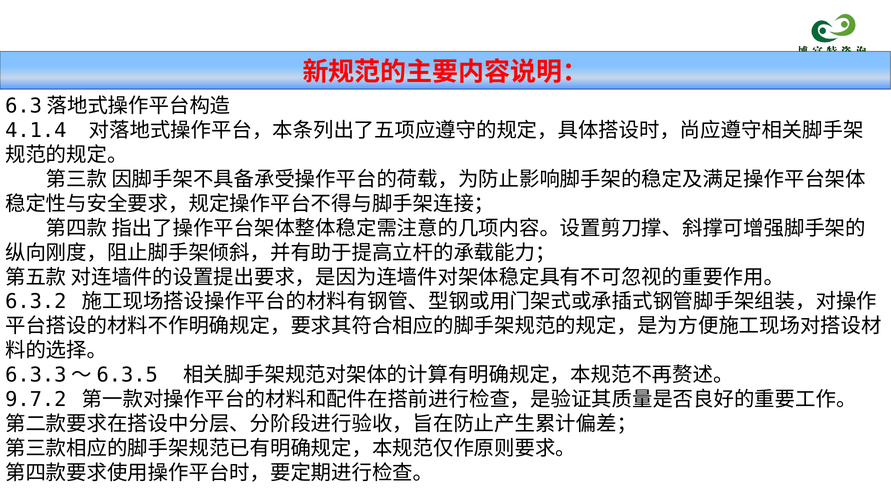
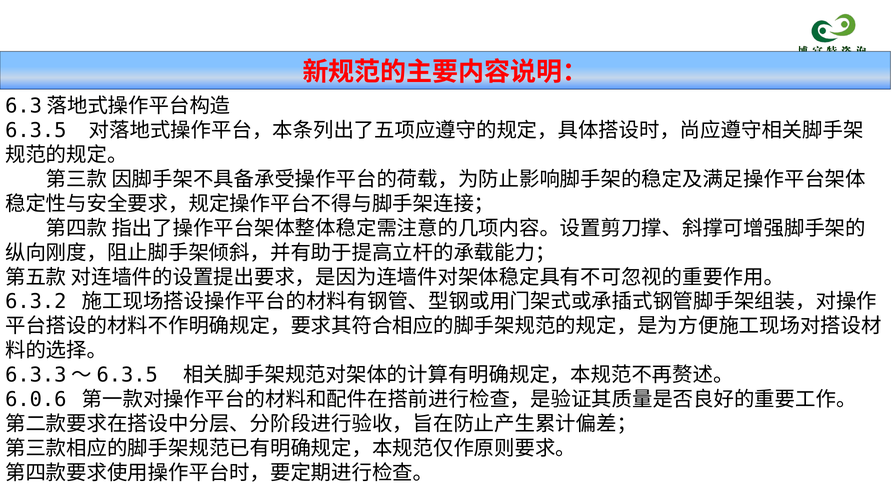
4.1.4: 4.1.4 -> 6.3.5 (36, 130)
9.7.2: 9.7.2 -> 6.0.6 (36, 400)
